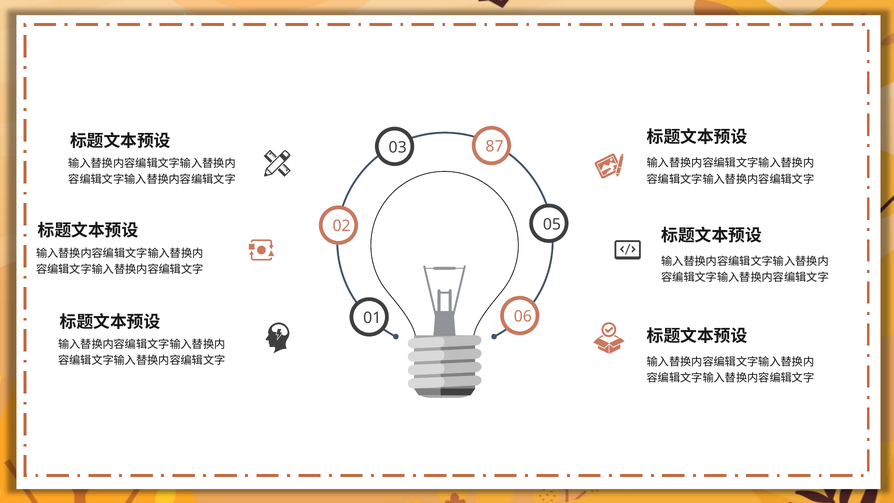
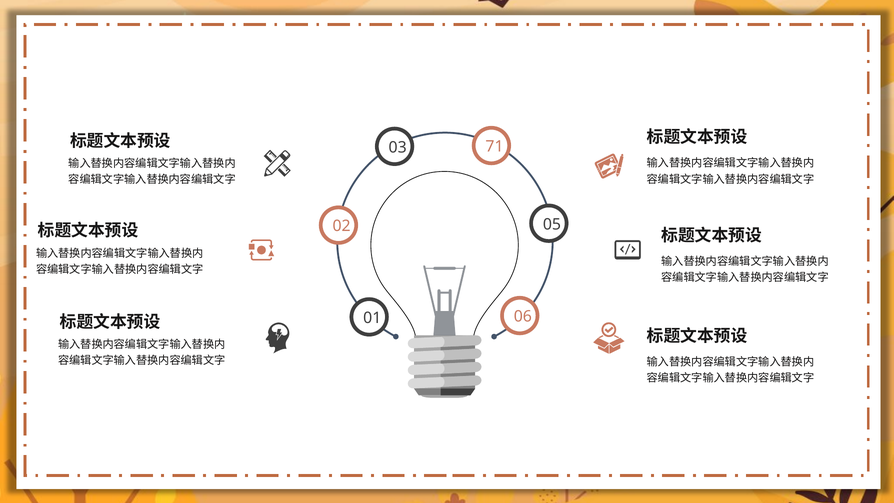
87: 87 -> 71 (495, 147)
